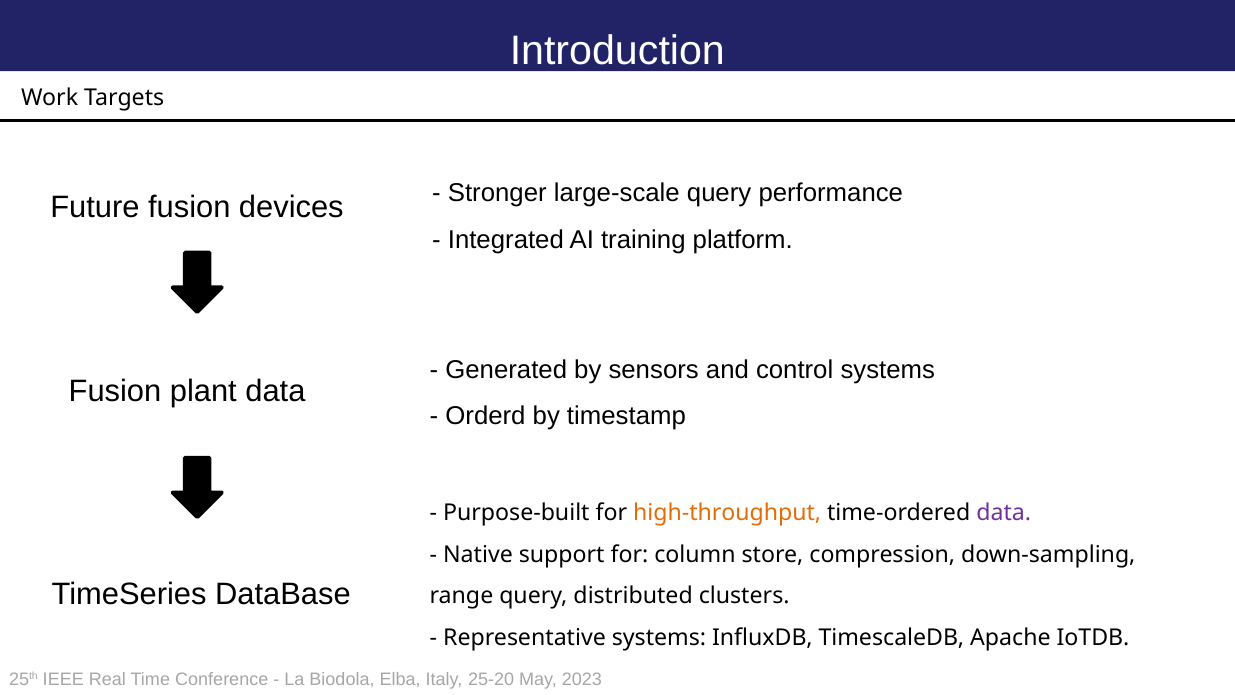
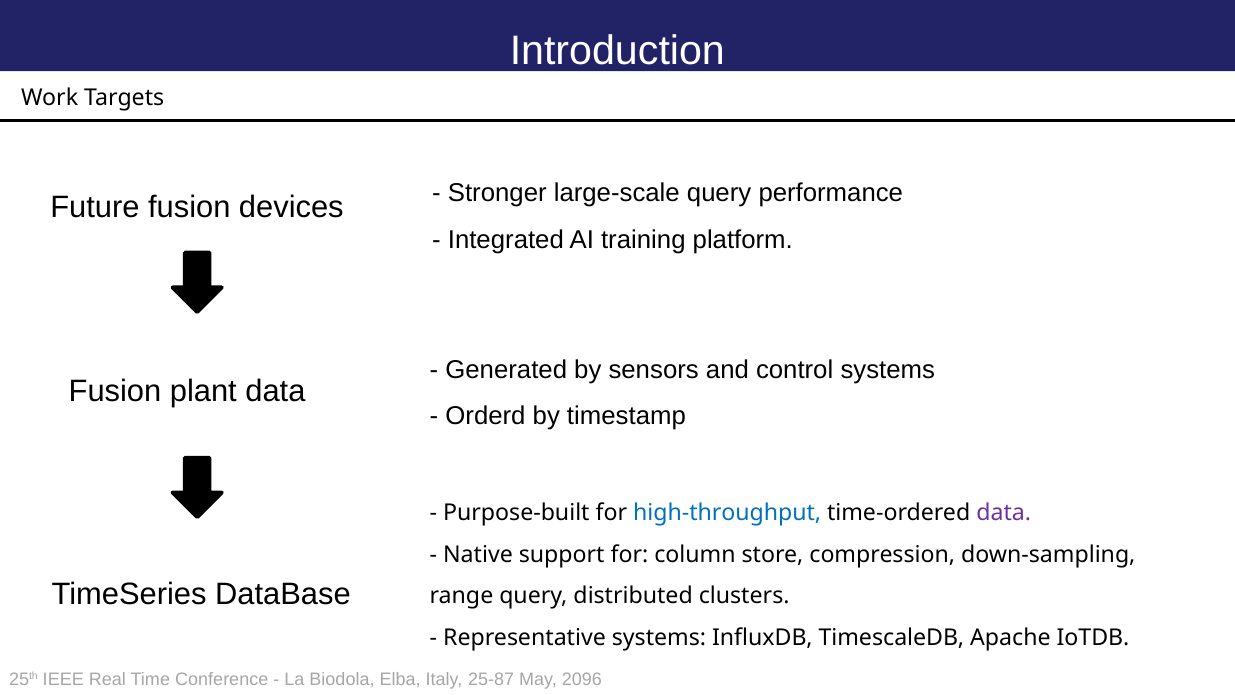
high-throughput colour: orange -> blue (727, 513)
25-20: 25-20 -> 25-87 (491, 679)
2023: 2023 -> 2096 (582, 679)
